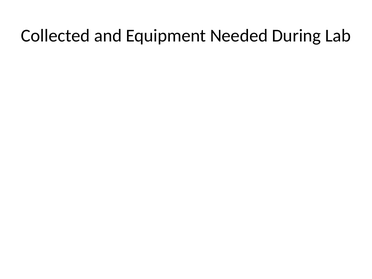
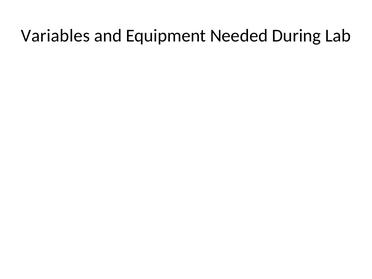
Collected: Collected -> Variables (55, 36)
